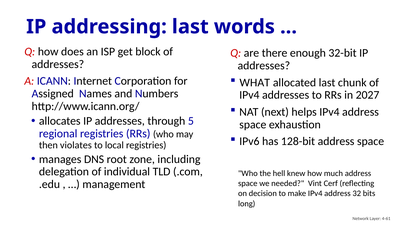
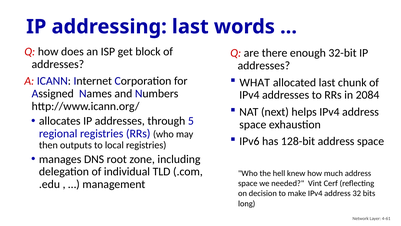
2027: 2027 -> 2084 (368, 95)
violates: violates -> outputs (76, 145)
